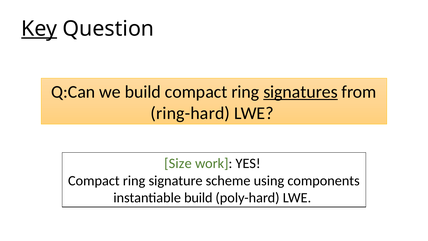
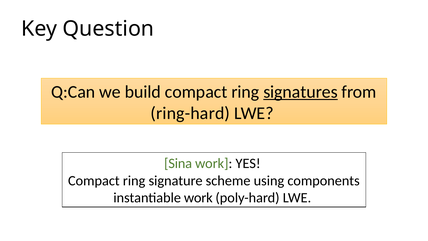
Key underline: present -> none (39, 29)
Size: Size -> Sina (178, 163)
instantiable build: build -> work (198, 198)
